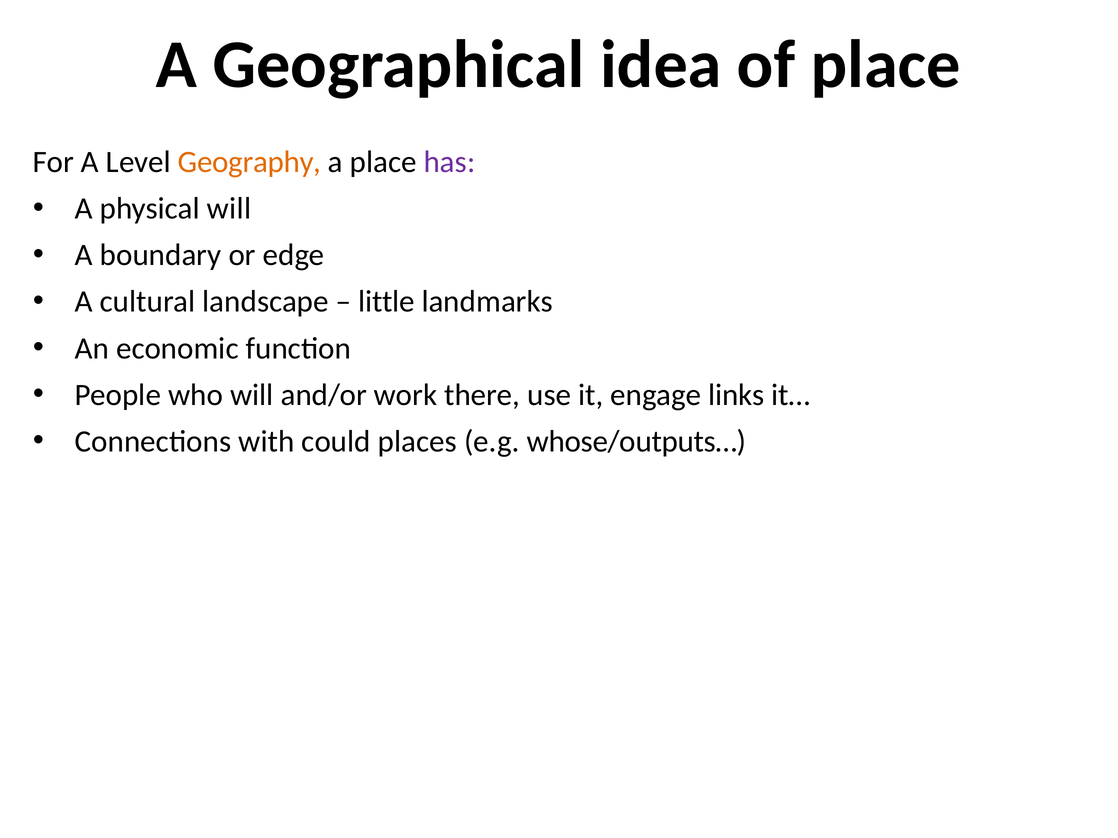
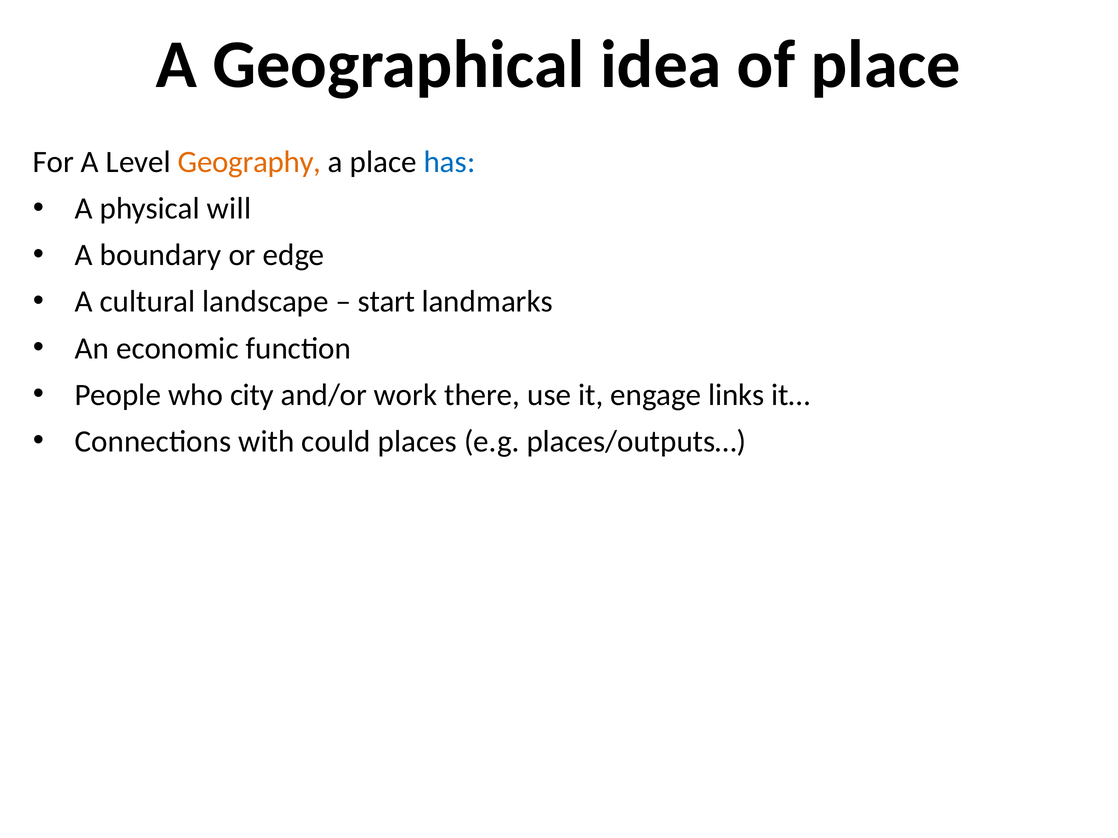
has colour: purple -> blue (450, 162)
little: little -> start (387, 302)
who will: will -> city (252, 395)
whose/outputs…: whose/outputs… -> places/outputs… (636, 442)
